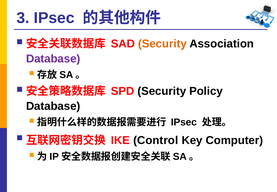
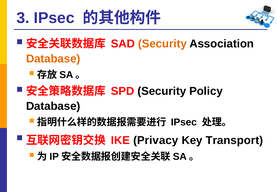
Database colour: purple -> orange (53, 59)
Control: Control -> Privacy (156, 140)
Computer: Computer -> Transport (234, 140)
